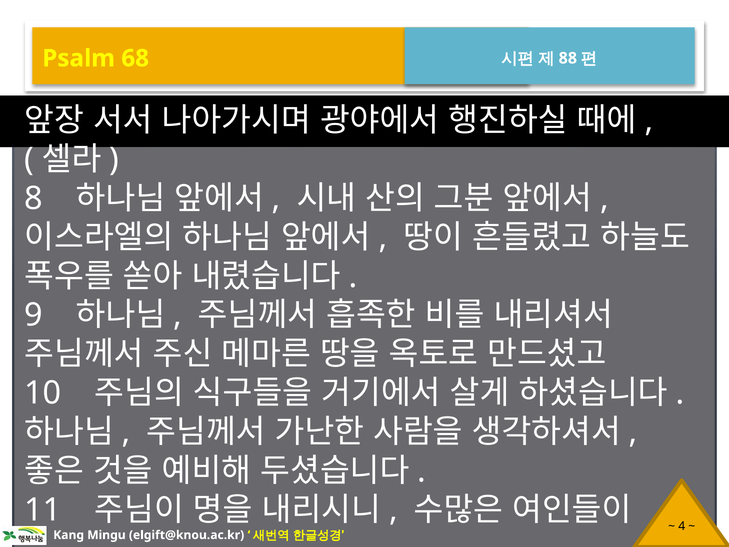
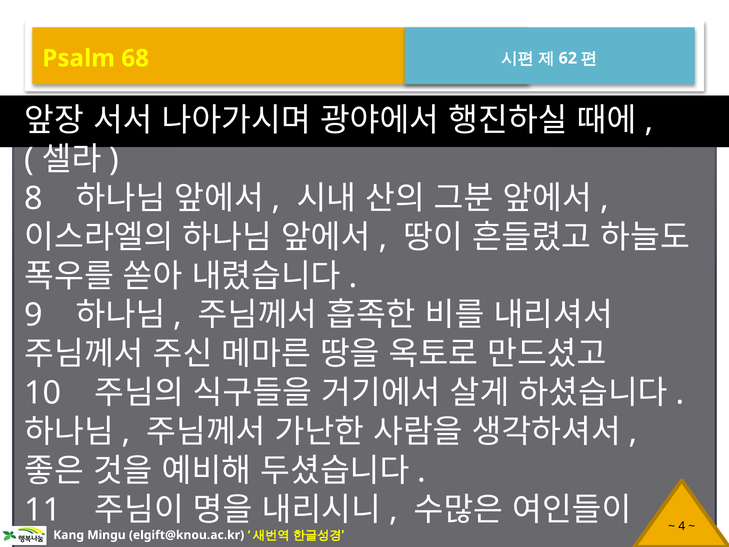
88: 88 -> 62 (568, 58)
